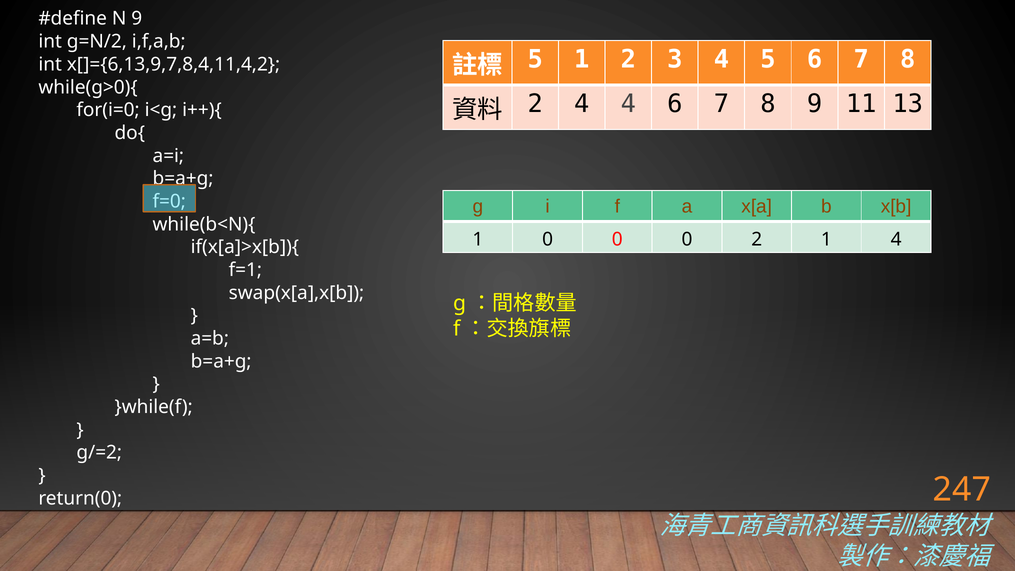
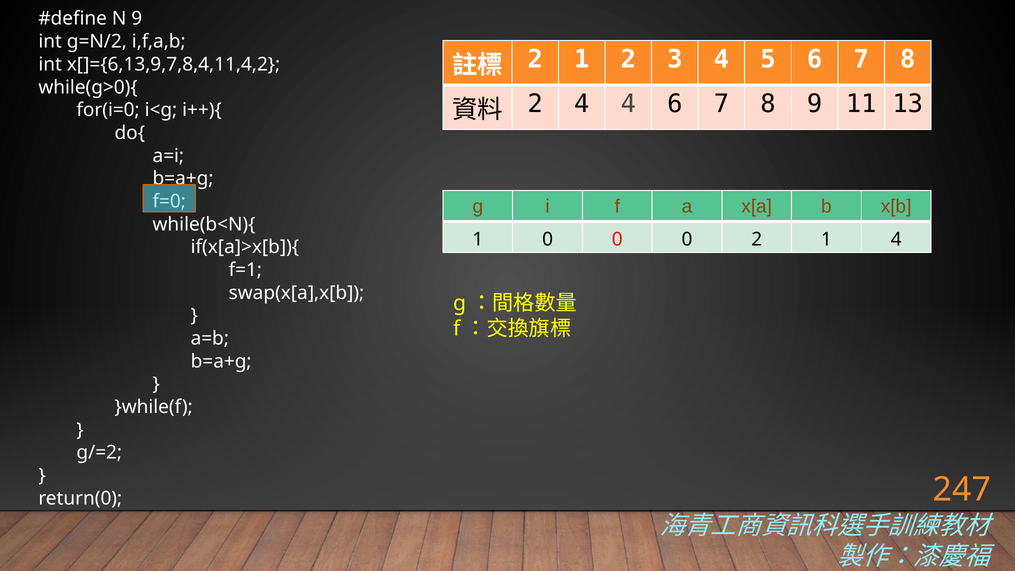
5: 5 -> 2 (535, 60)
